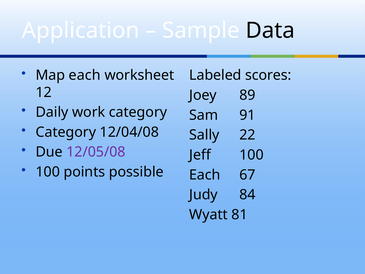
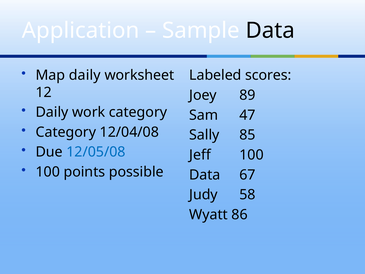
Map each: each -> daily (85, 75)
91: 91 -> 47 (248, 115)
22: 22 -> 85 (248, 135)
12/05/08 colour: purple -> blue (96, 152)
Each: Each -> Data (205, 175)
84: 84 -> 58 (248, 195)
81: 81 -> 86 (240, 214)
